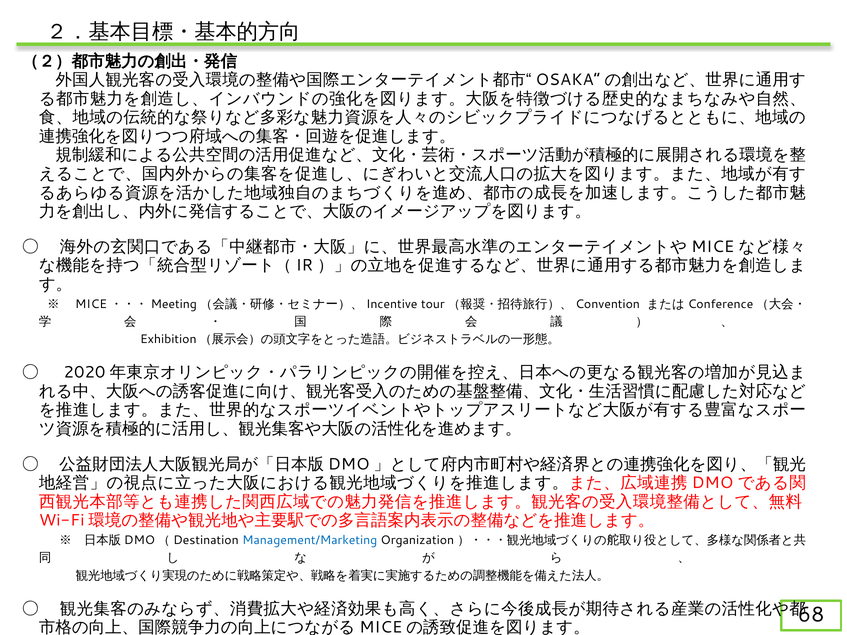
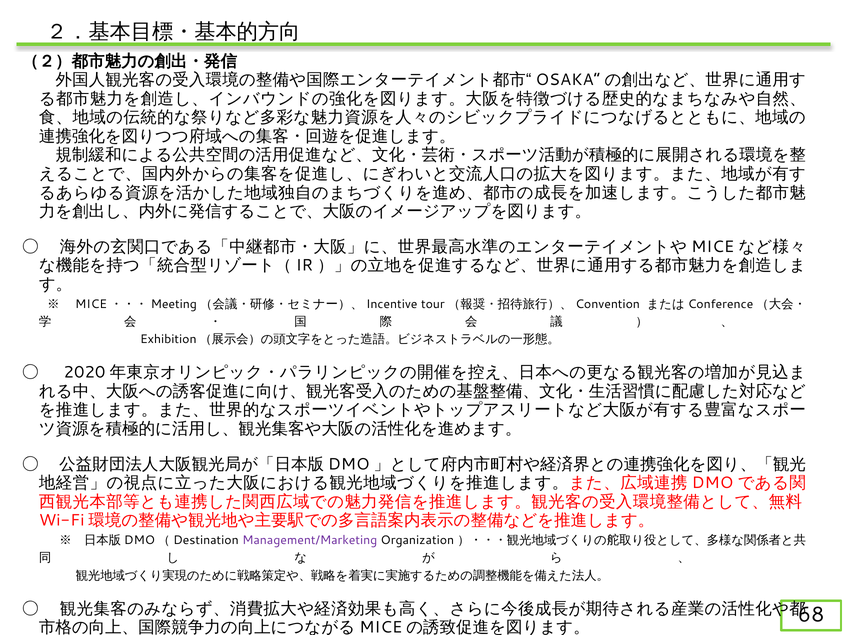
Management/Marketing colour: blue -> purple (310, 541)
